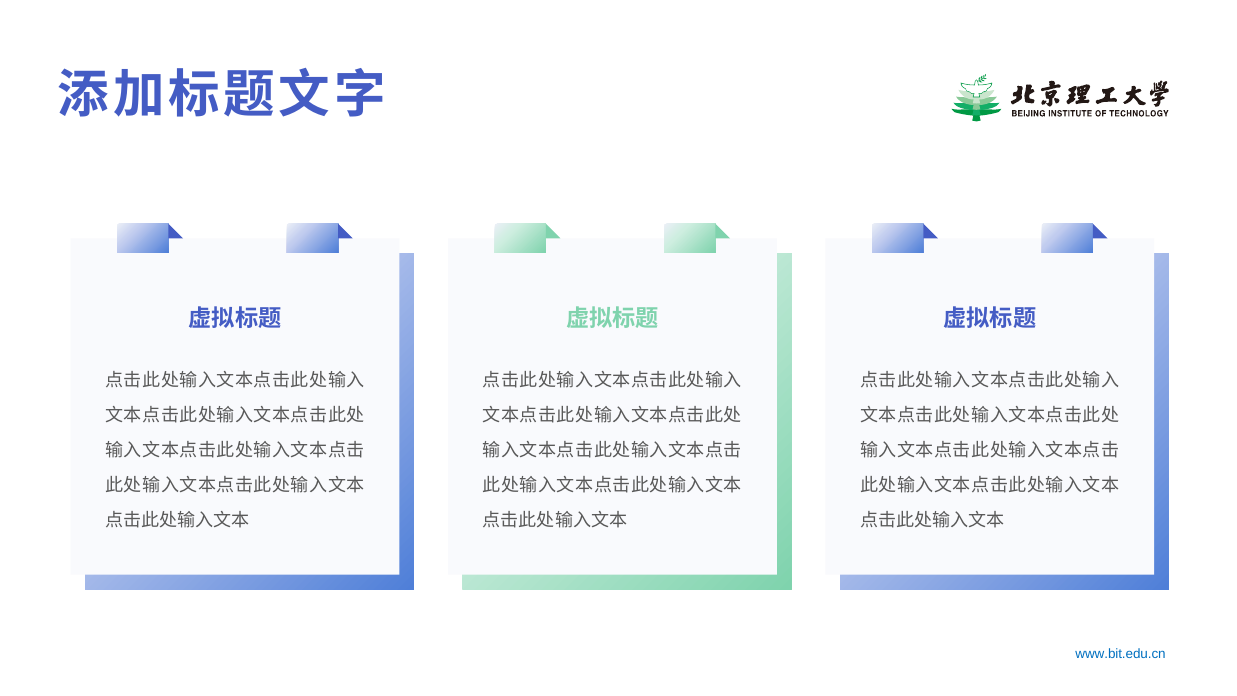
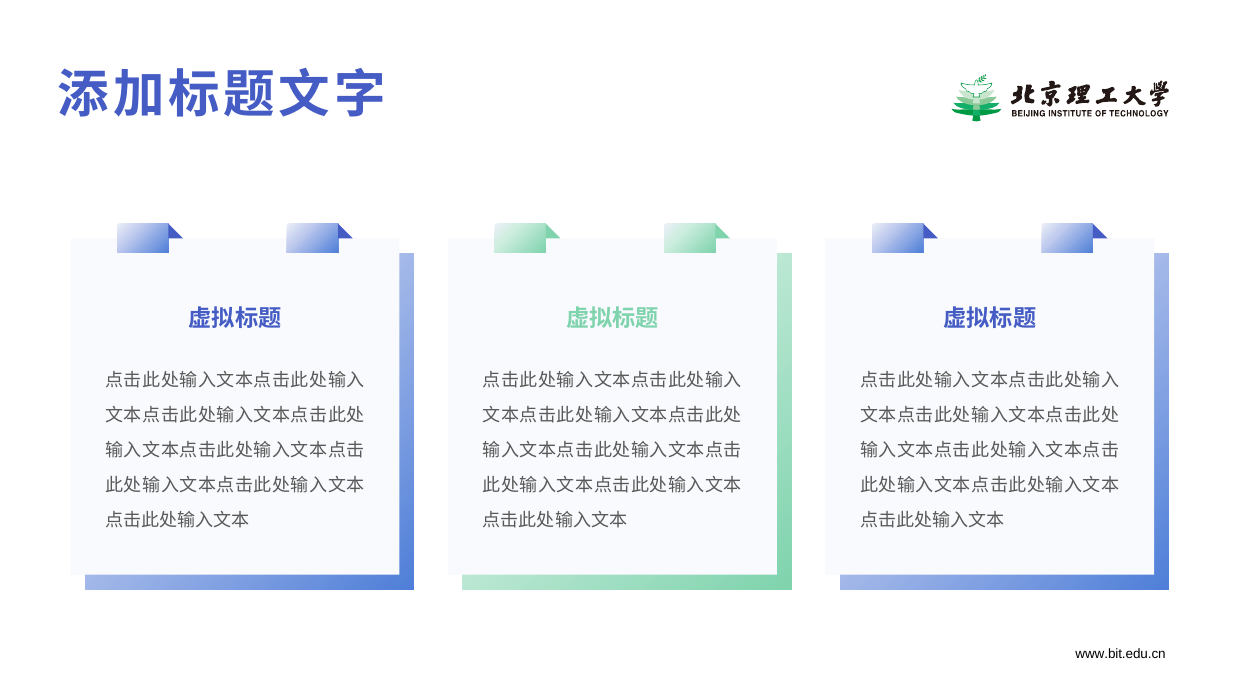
www.bit.edu.cn colour: blue -> black (1121, 654)
